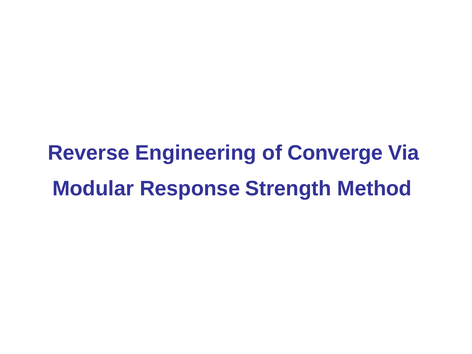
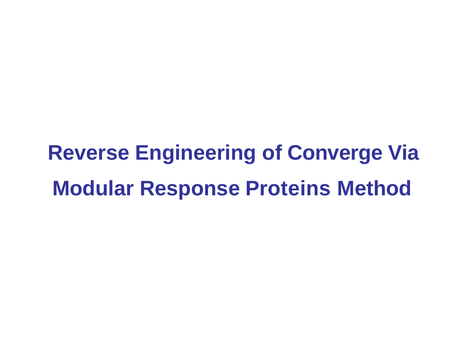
Strength: Strength -> Proteins (288, 189)
